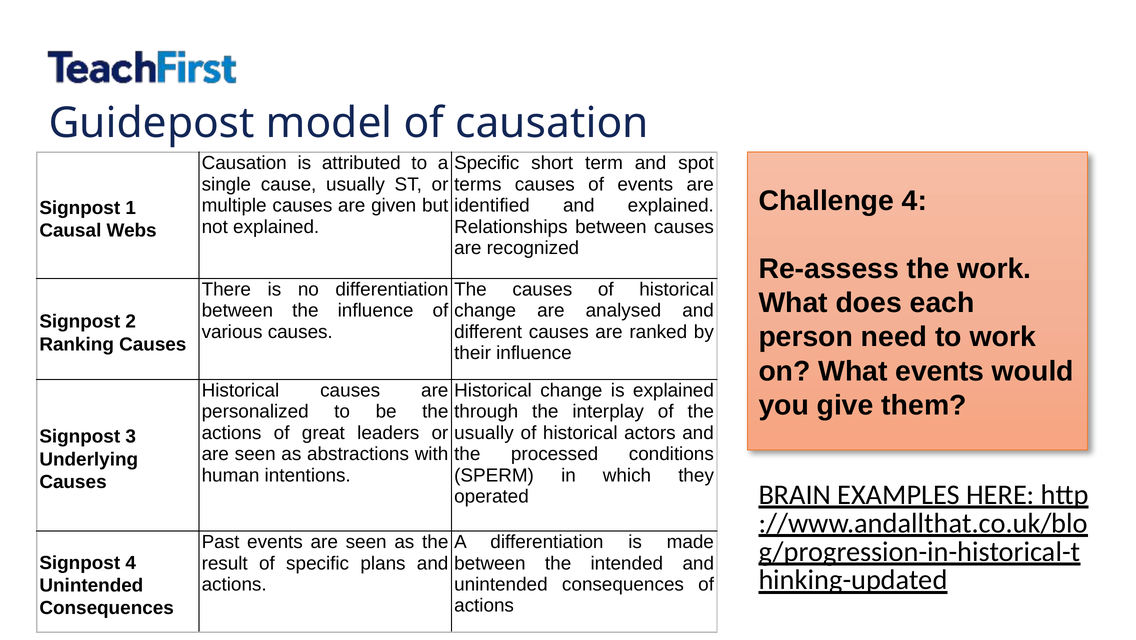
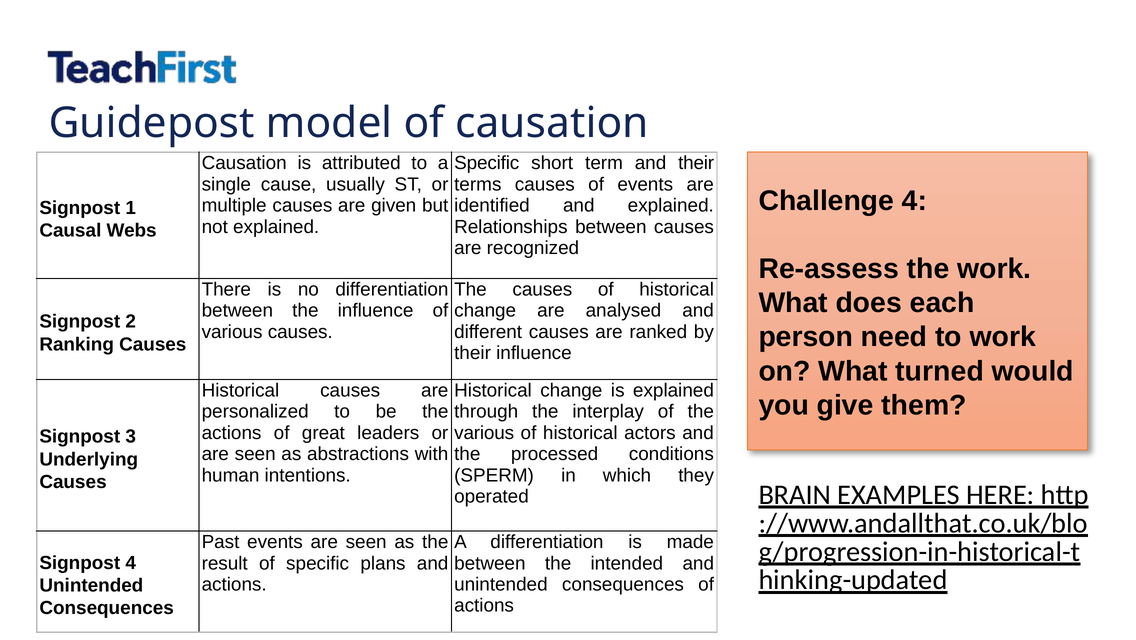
and spot: spot -> their (696, 163)
What events: events -> turned (940, 371)
usually: usually -> various (484, 433)
